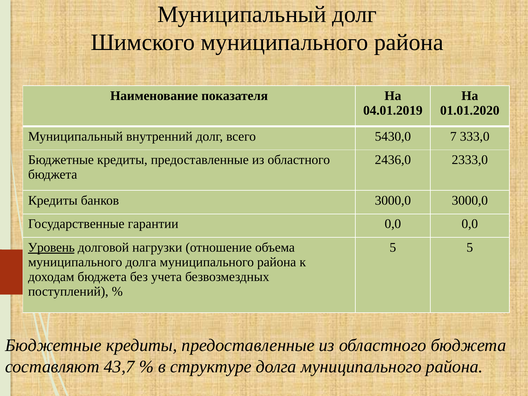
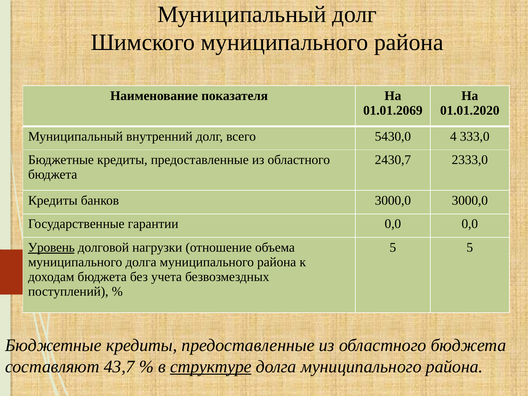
04.01.2019: 04.01.2019 -> 01.01.2069 (393, 110)
7: 7 -> 4 (453, 136)
2436,0: 2436,0 -> 2430,7 (393, 160)
структуре underline: none -> present (211, 367)
